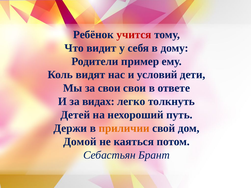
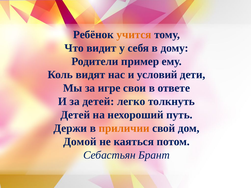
учится colour: red -> orange (134, 35)
за свои: свои -> игре (109, 88)
за видах: видах -> детей (98, 102)
